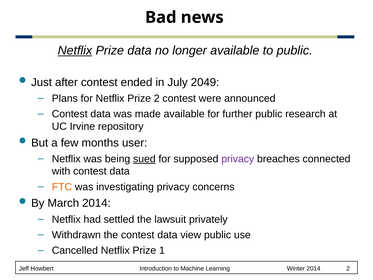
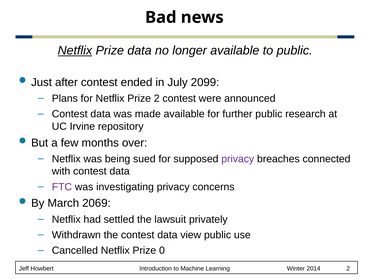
2049: 2049 -> 2099 (205, 82)
user: user -> over (135, 143)
sued underline: present -> none (144, 159)
FTC colour: orange -> purple (62, 187)
March 2014: 2014 -> 2069 (96, 203)
1: 1 -> 0 (162, 250)
